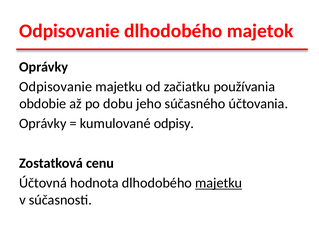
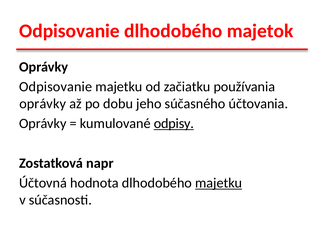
obdobie: obdobie -> oprávky (43, 104)
odpisy underline: none -> present (174, 124)
cenu: cenu -> napr (100, 163)
